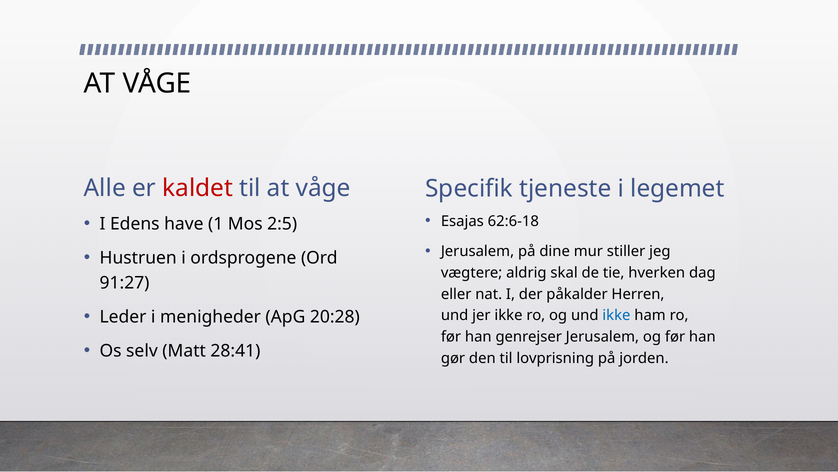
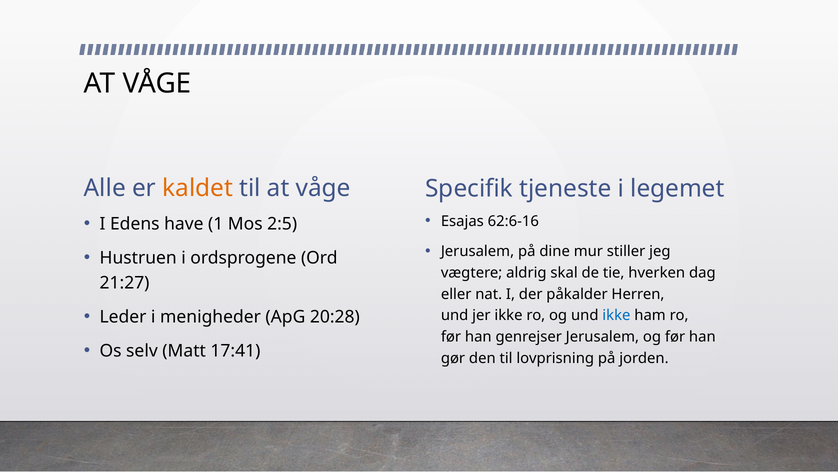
kaldet colour: red -> orange (198, 188)
62:6-18: 62:6-18 -> 62:6-16 (513, 221)
91:27: 91:27 -> 21:27 (125, 283)
28:41: 28:41 -> 17:41 (235, 350)
